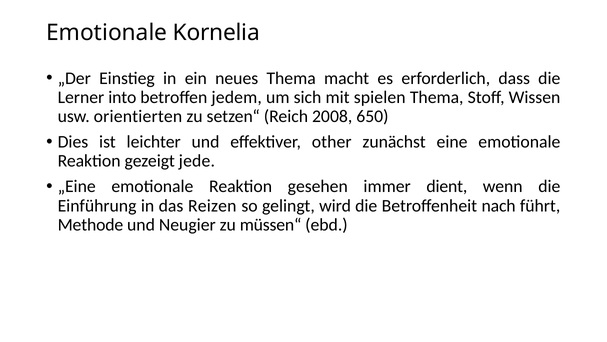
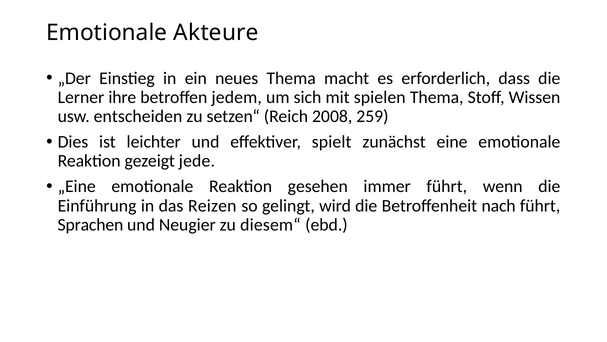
Kornelia: Kornelia -> Akteure (216, 33)
into: into -> ihre (122, 97)
orientierten: orientierten -> entscheiden (138, 116)
650: 650 -> 259 (372, 116)
other: other -> spielt (332, 142)
immer dient: dient -> führt (447, 186)
Methode: Methode -> Sprachen (90, 225)
müssen“: müssen“ -> diesem“ (270, 225)
